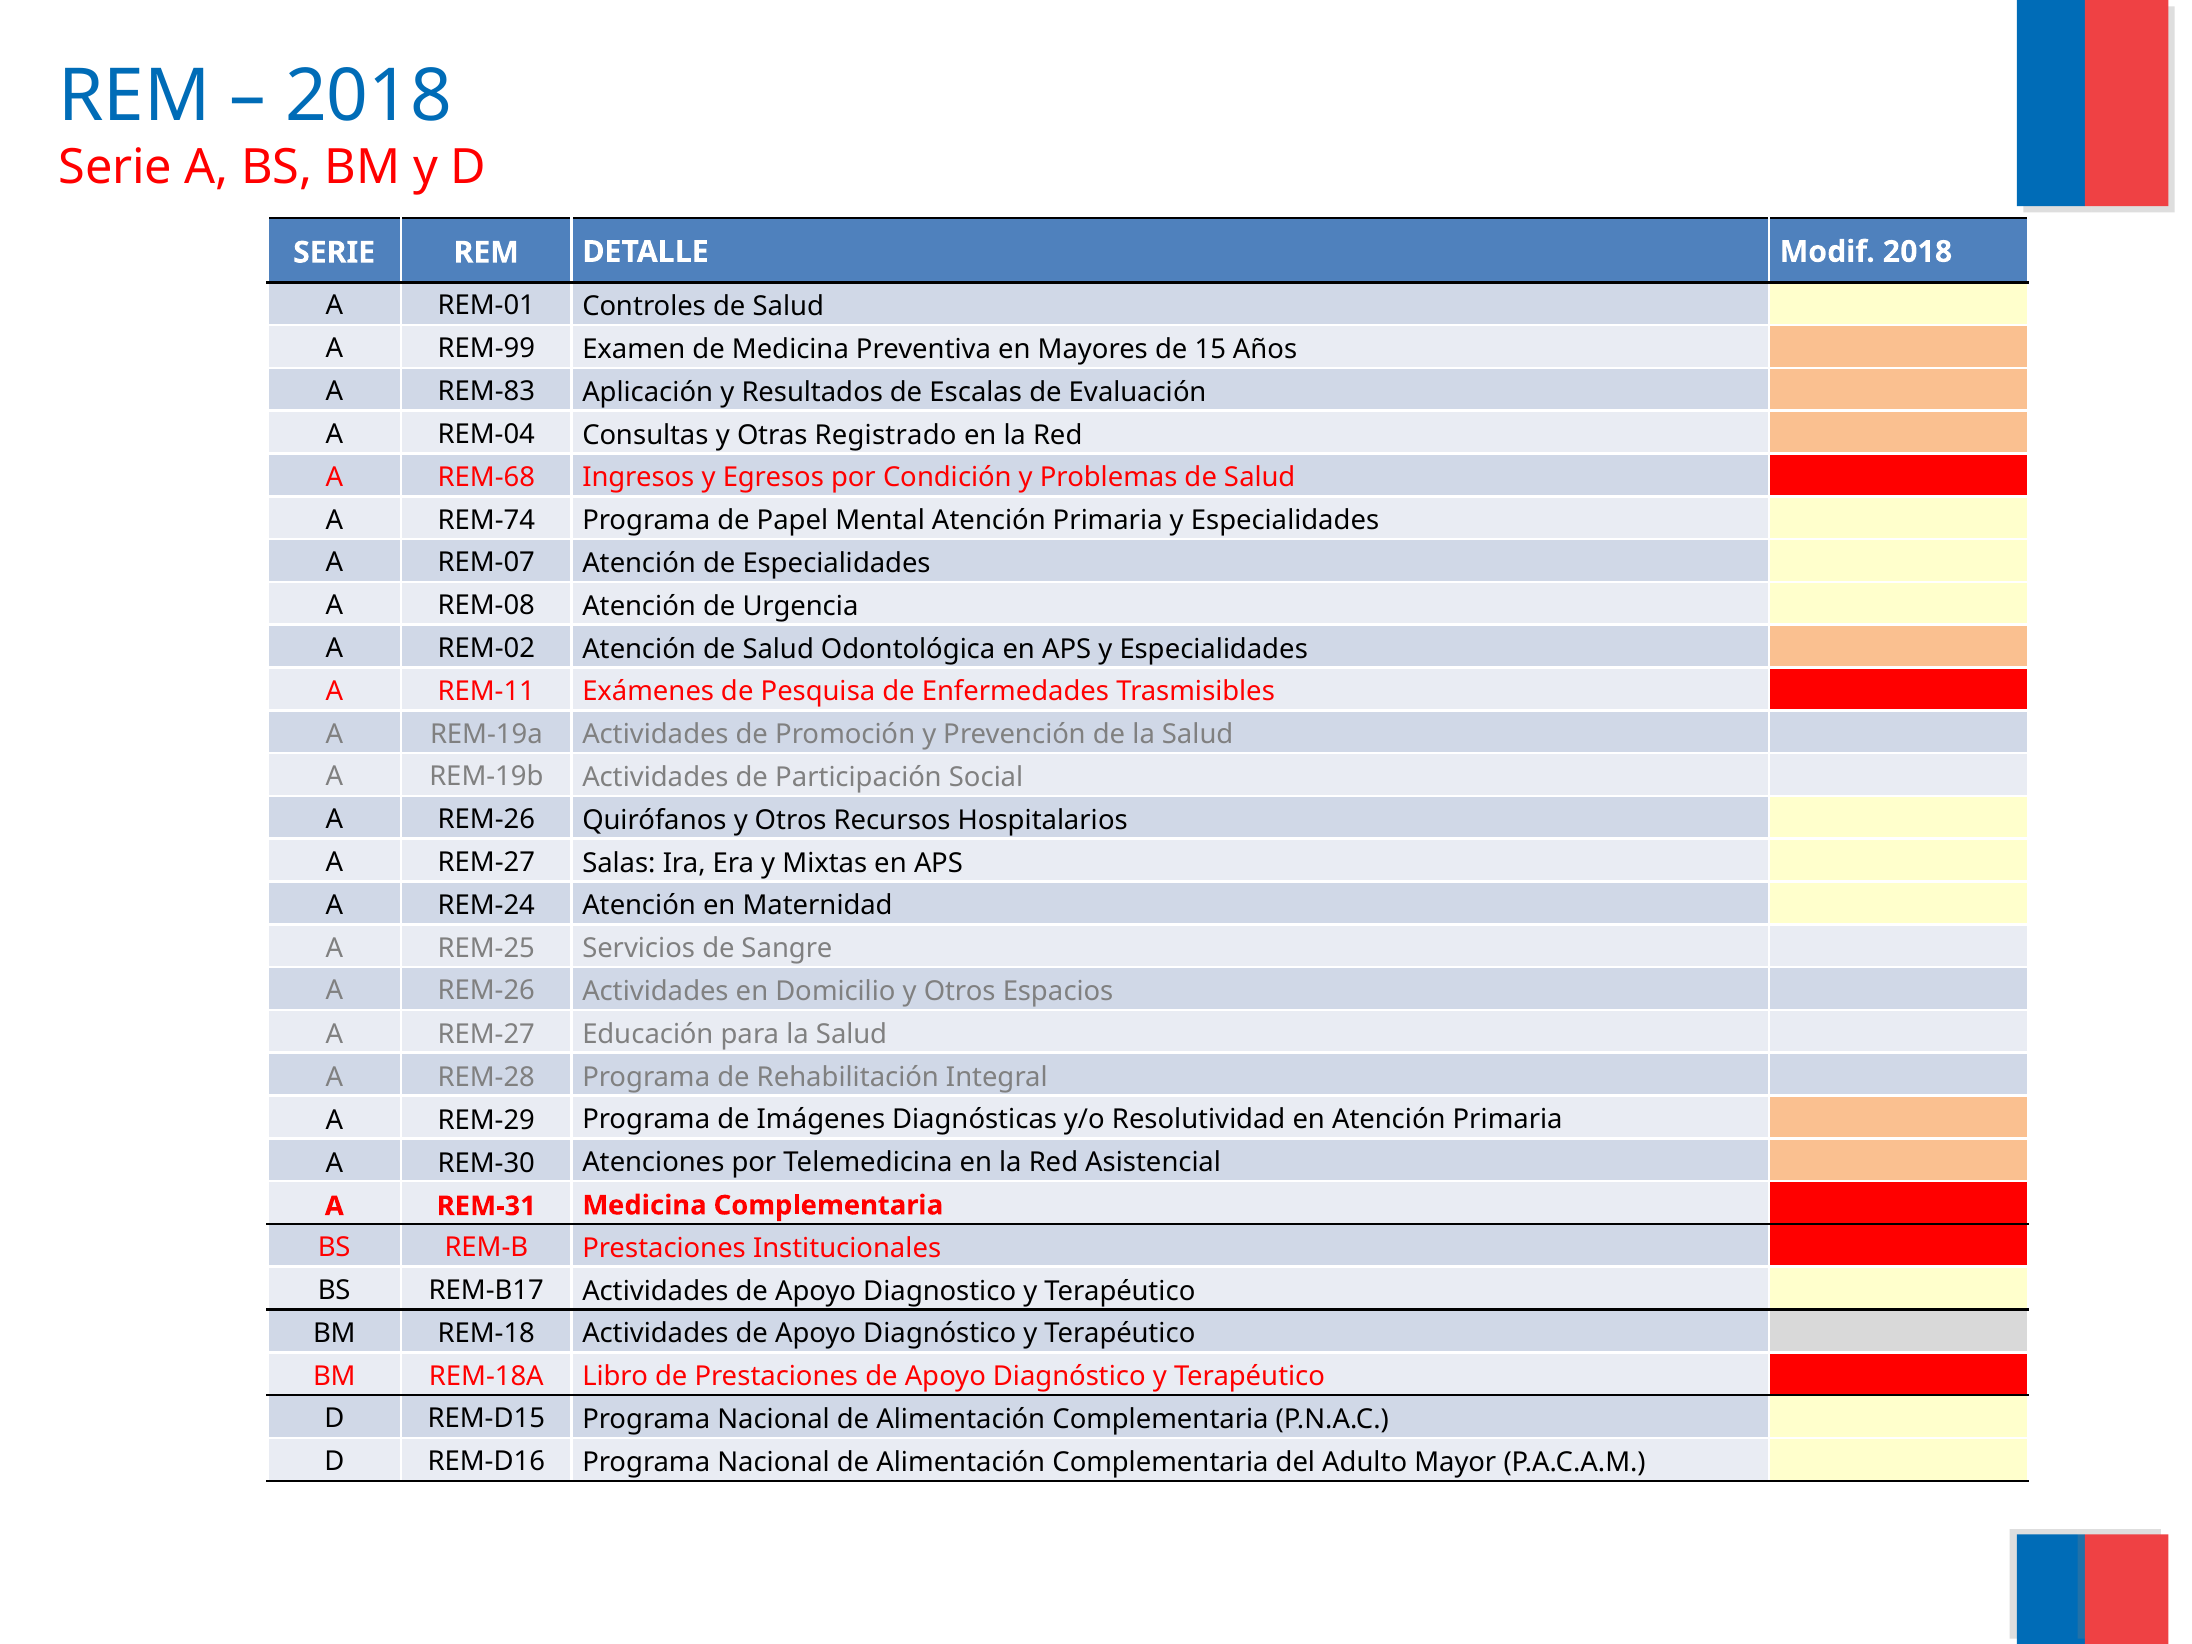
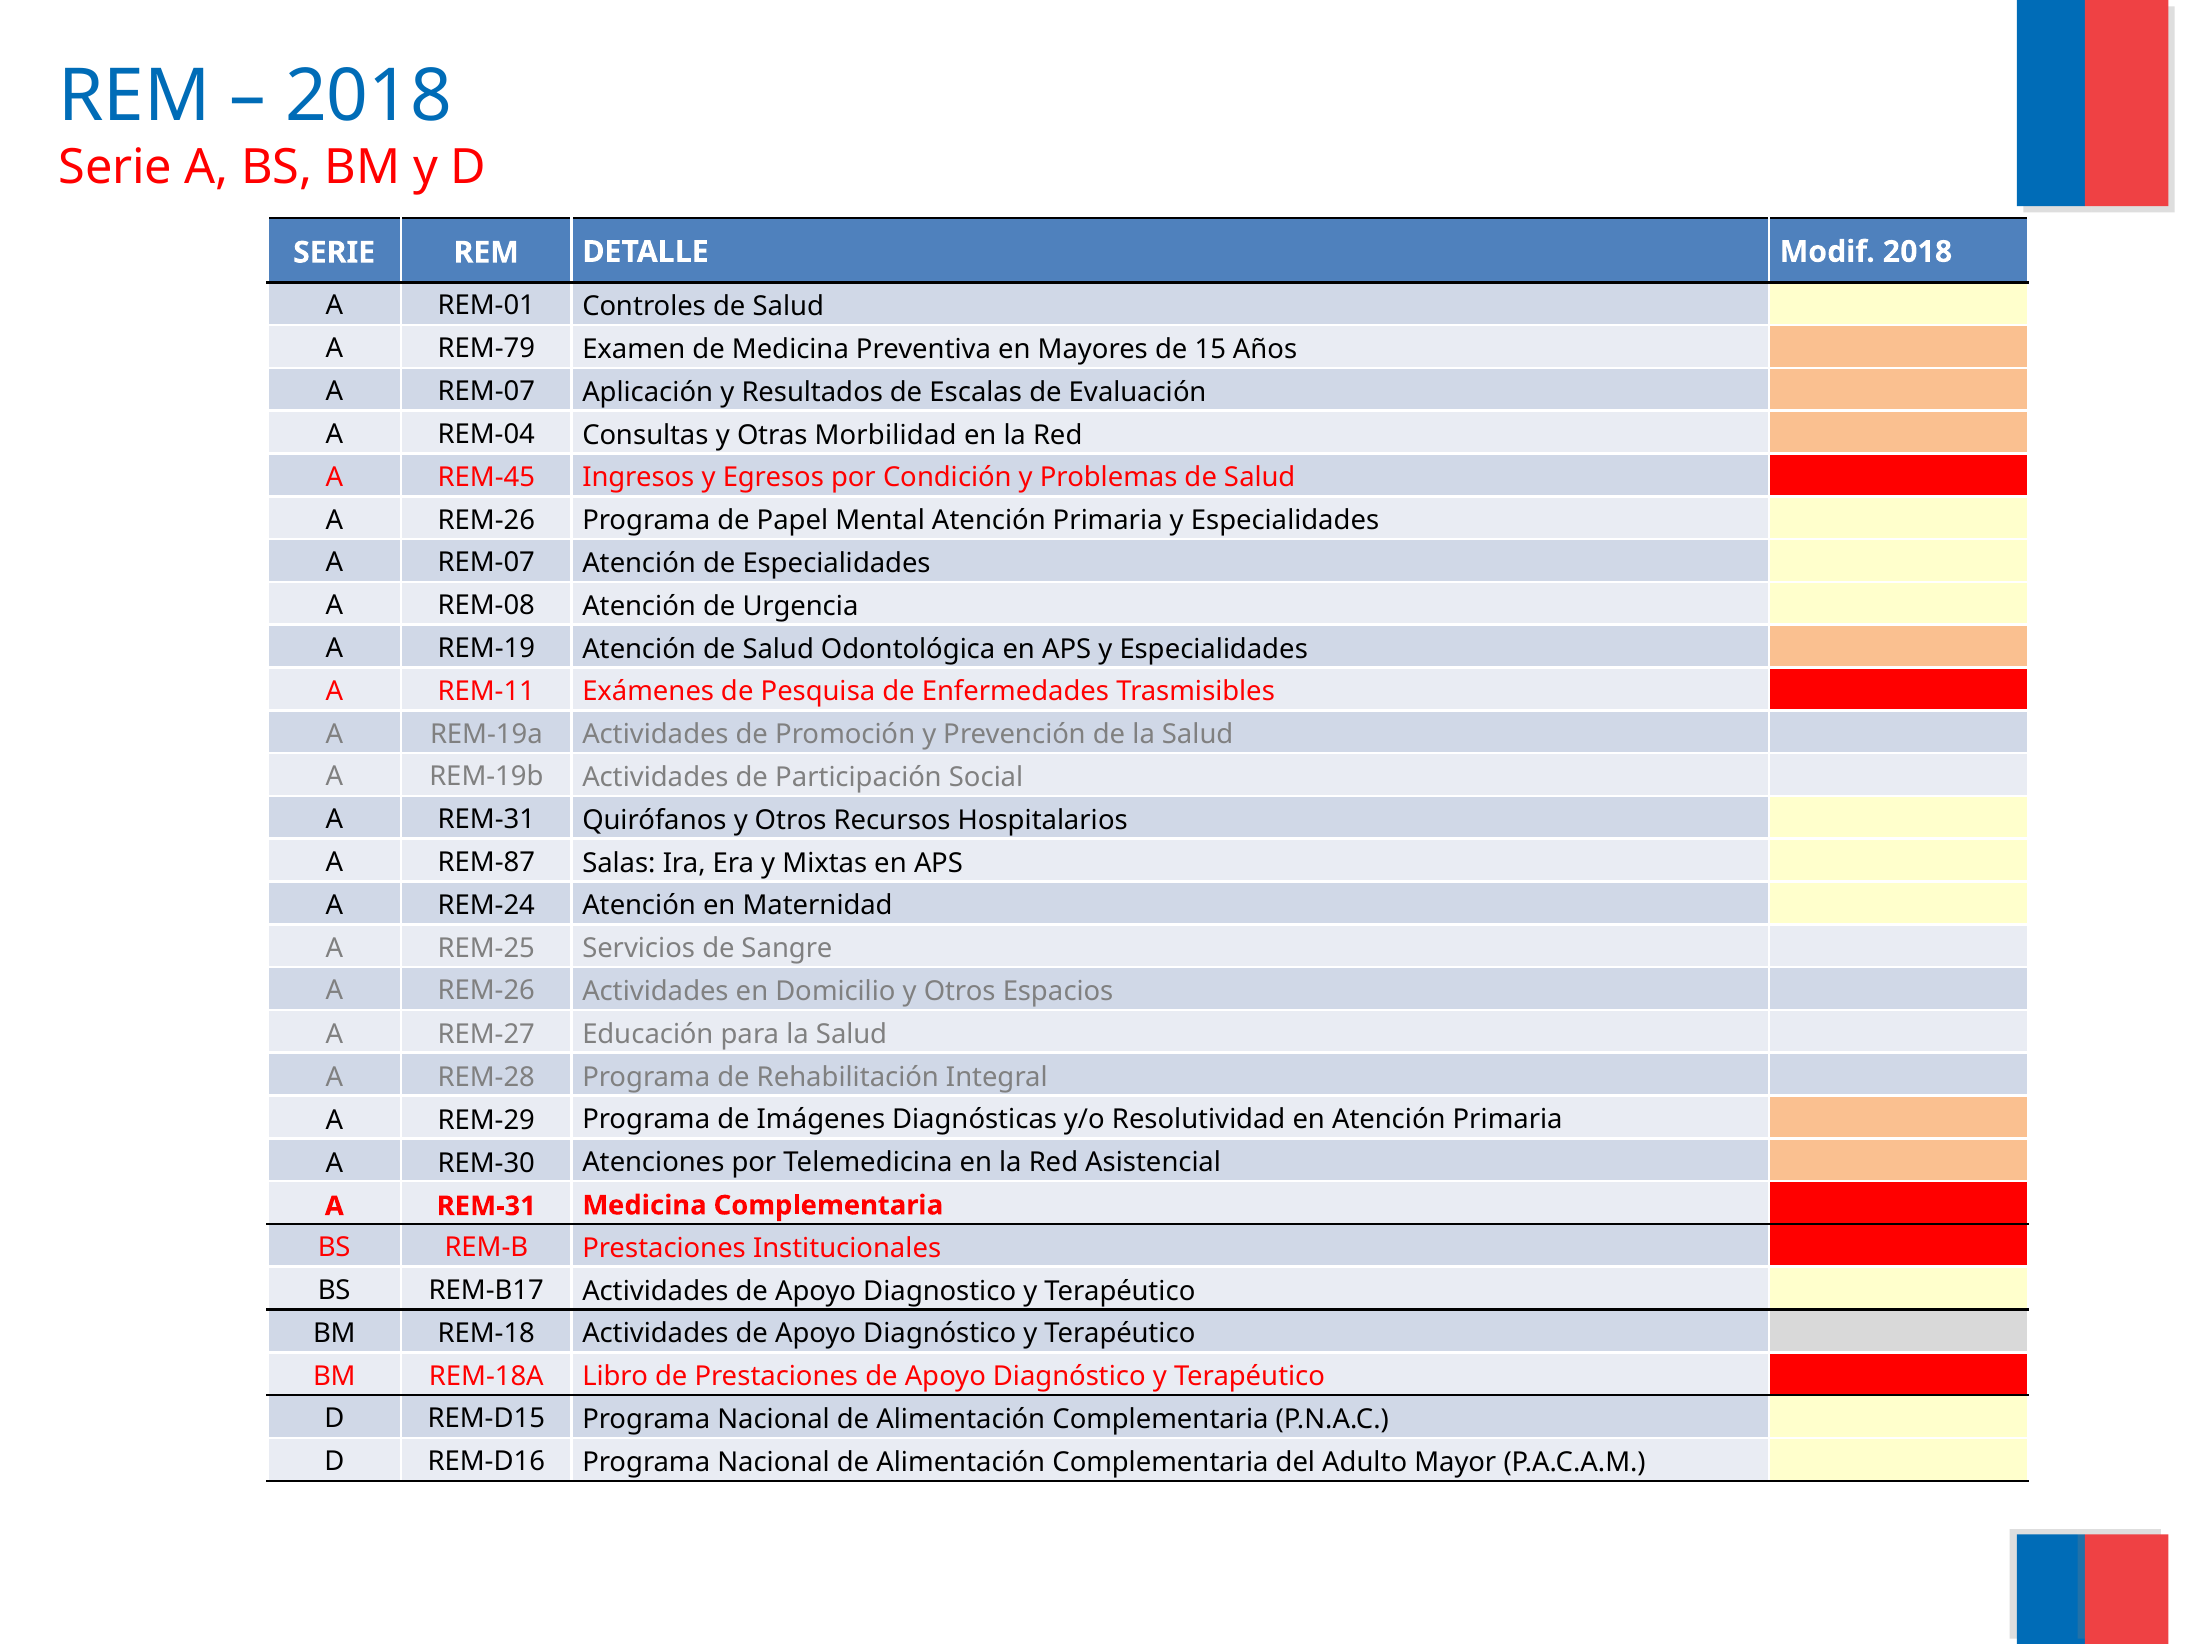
REM-99: REM-99 -> REM-79 (486, 349)
REM-83: REM-83 -> REM-07 (486, 392)
Registrado: Registrado -> Morbilidad (886, 435)
REM-68: REM-68 -> REM-45 (486, 477)
REM-74: REM-74 -> REM-26 (486, 520)
REM-02: REM-02 -> REM-19 (486, 648)
REM-26: REM-26 -> REM-31 (486, 820)
REM-27: REM-27 -> REM-87 (486, 862)
